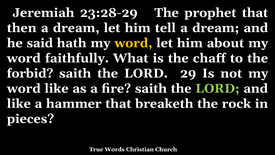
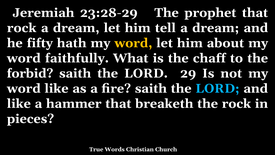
then: then -> rock (22, 28)
said: said -> fifty (40, 43)
LORD colour: light green -> light blue (217, 88)
